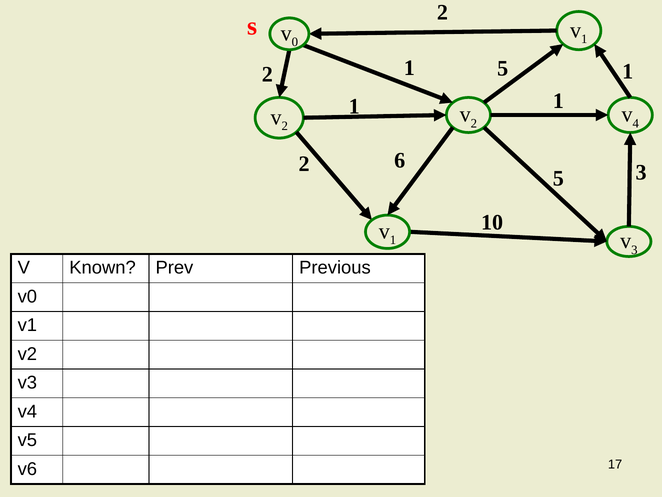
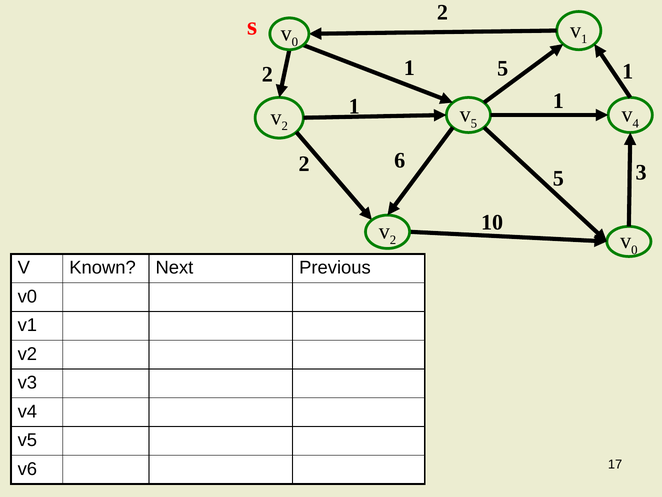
2: 2 -> 5 (474, 123)
1: 1 -> 2 (393, 240)
3: 3 -> 0 (634, 250)
Prev: Prev -> Next (174, 268)
